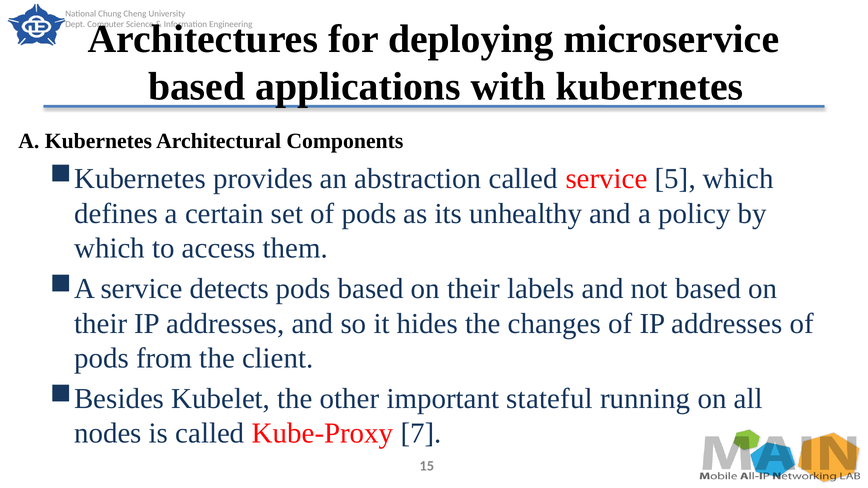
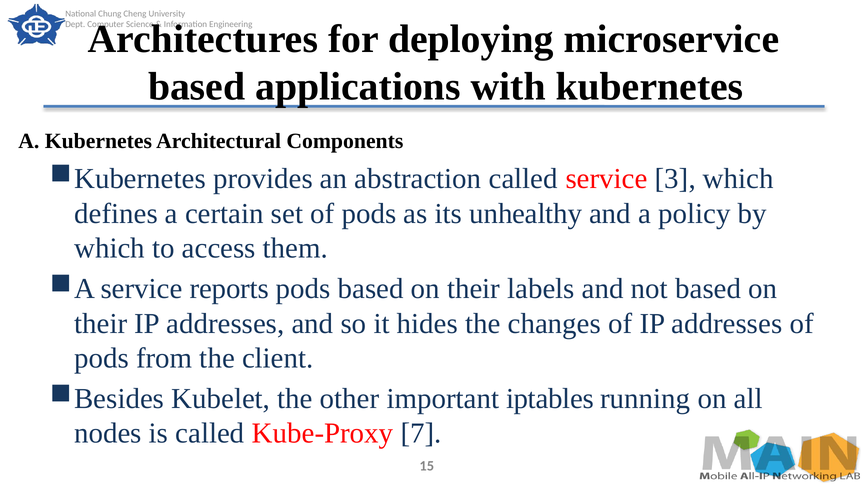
5: 5 -> 3 (675, 179)
detects: detects -> reports (229, 289)
stateful: stateful -> iptables (550, 399)
